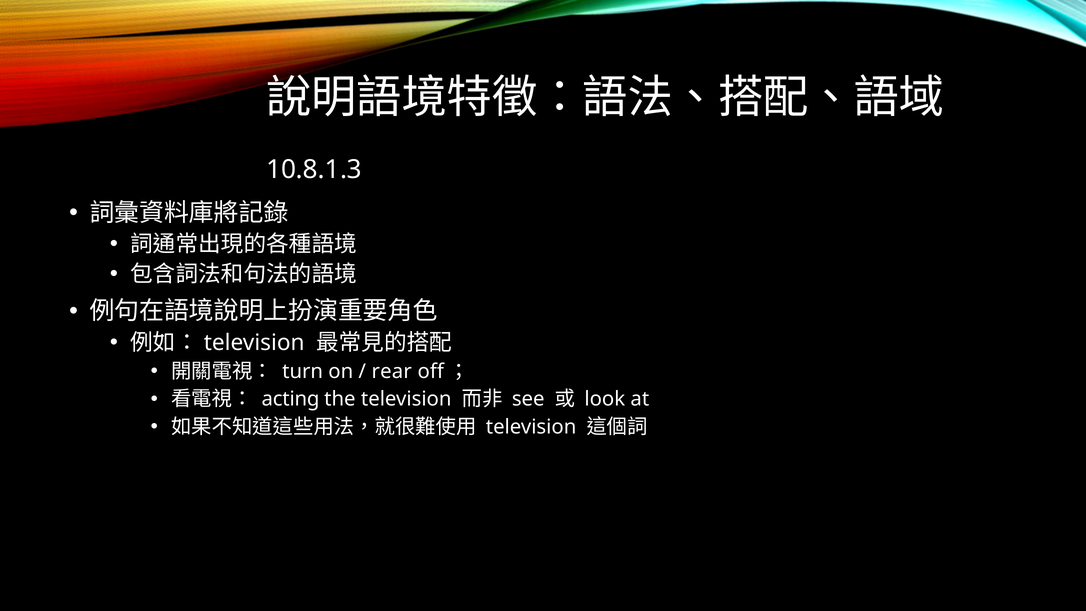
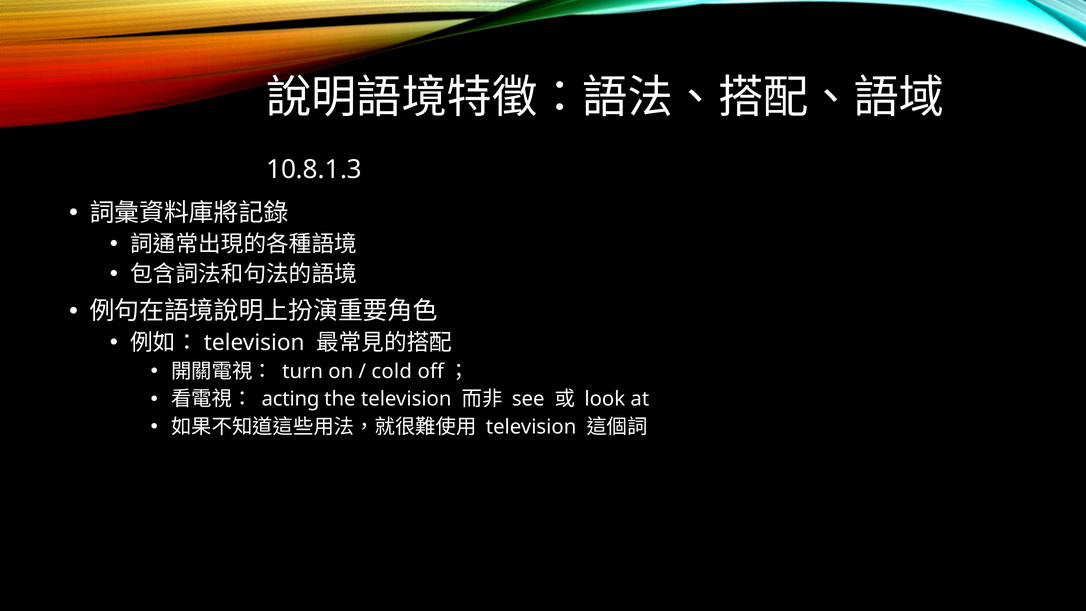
rear: rear -> cold (392, 371)
